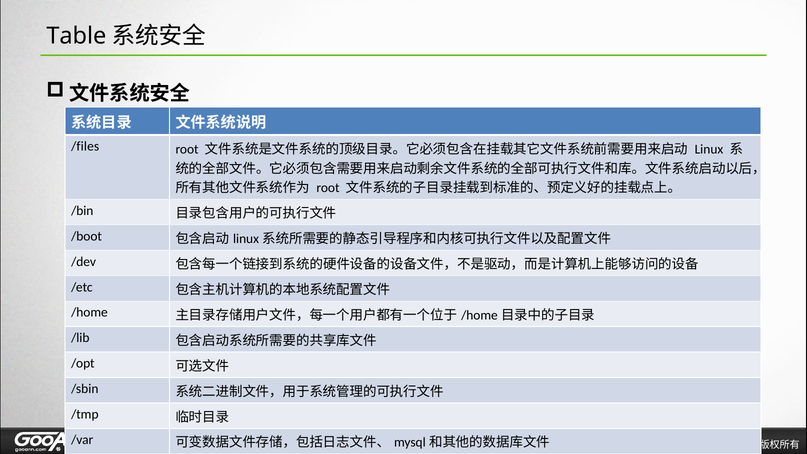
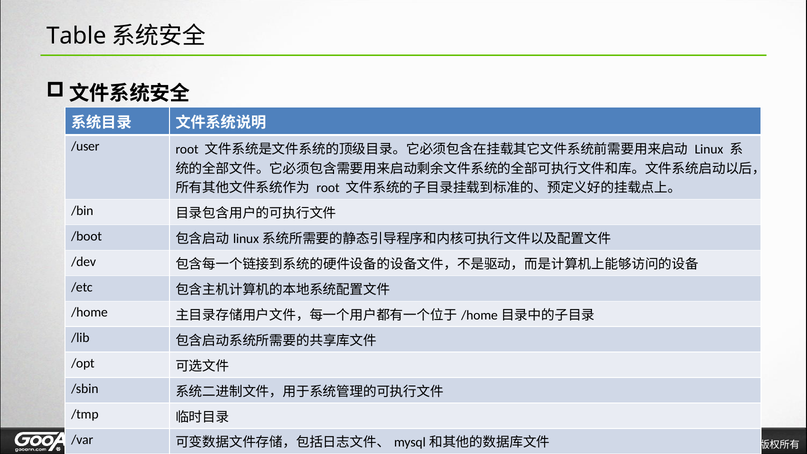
/files: /files -> /user (85, 147)
